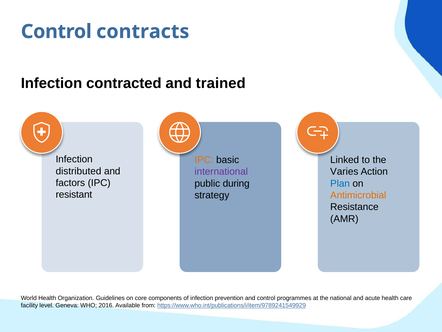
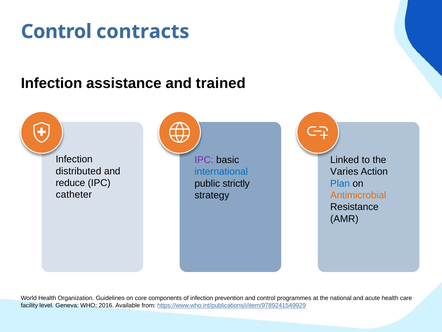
contracted: contracted -> assistance (124, 83)
IPC colour: orange -> purple (204, 160)
international colour: purple -> blue (221, 171)
factors: factors -> reduce (70, 183)
during: during -> strictly (236, 183)
resistant: resistant -> catheter (74, 194)
